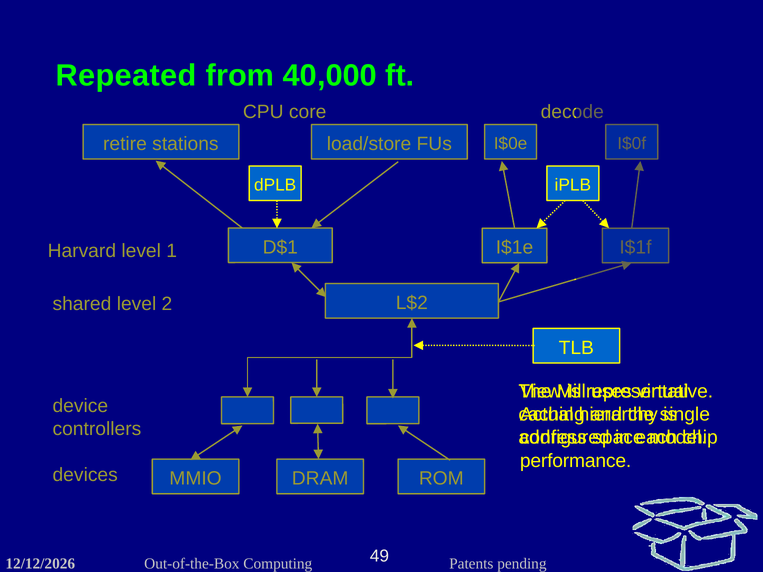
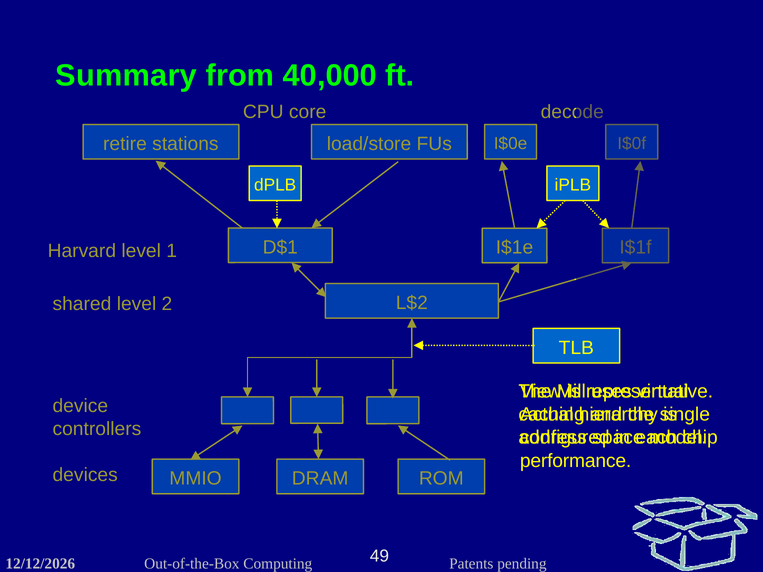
Repeated: Repeated -> Summary (126, 76)
